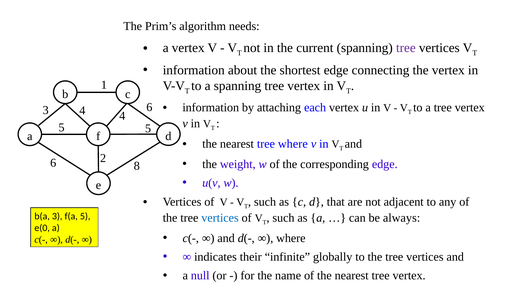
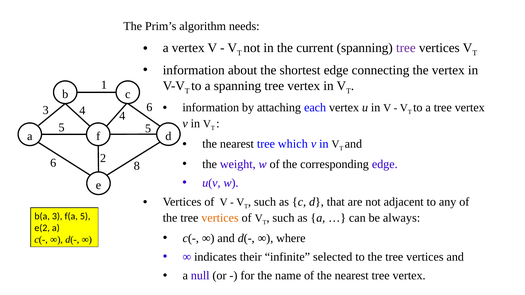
tree where: where -> which (293, 144)
vertices colour: blue -> orange (220, 218)
e(0: e(0 -> e(2 (42, 228)
globally: globally -> selected (333, 257)
